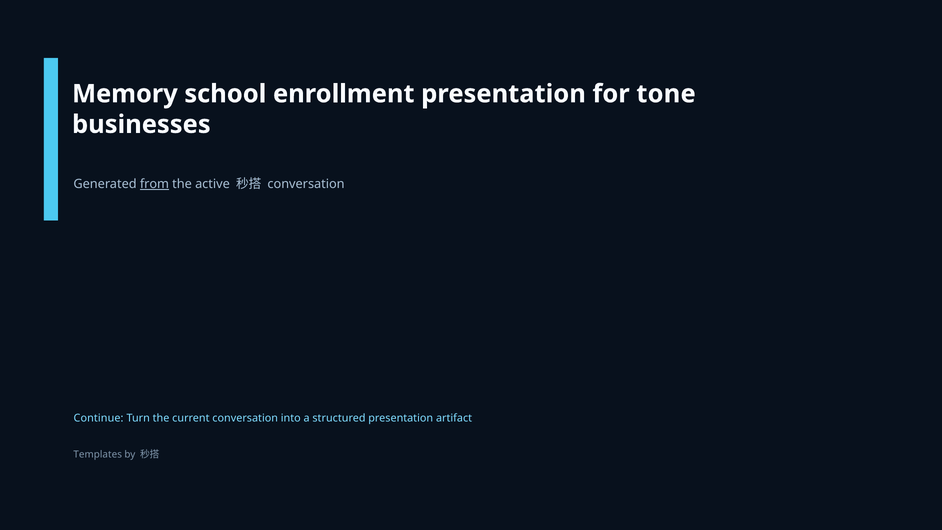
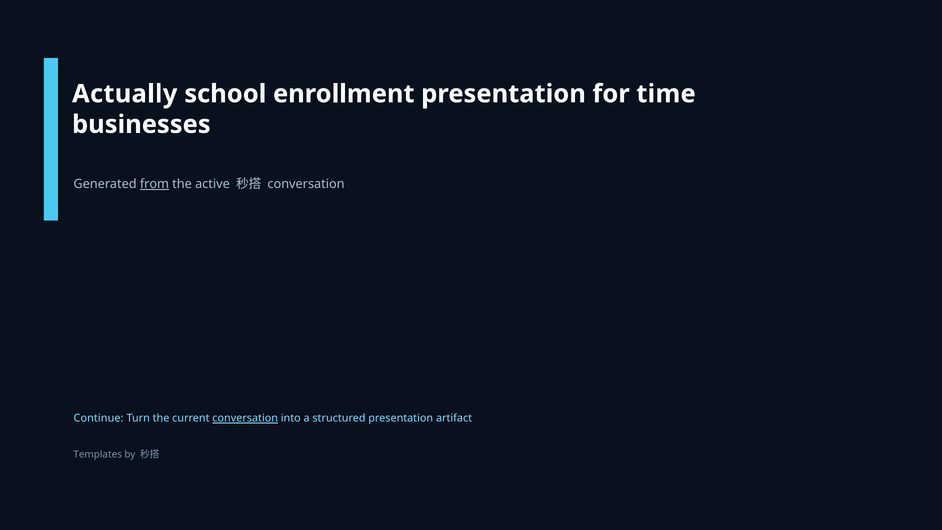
Memory: Memory -> Actually (125, 94)
tone: tone -> time (666, 94)
conversation underline: none -> present (245, 418)
